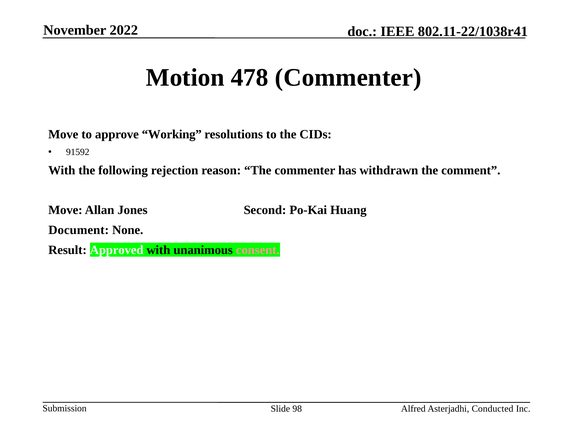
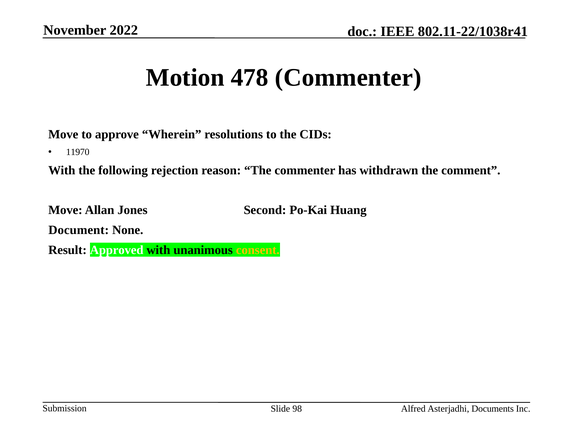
Working: Working -> Wherein (172, 134)
91592: 91592 -> 11970 (78, 152)
consent colour: pink -> yellow (258, 250)
Conducted: Conducted -> Documents (493, 409)
